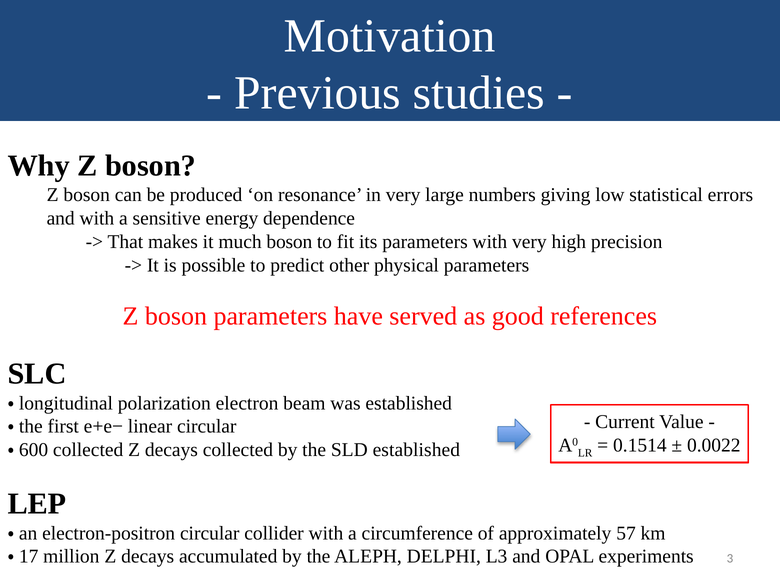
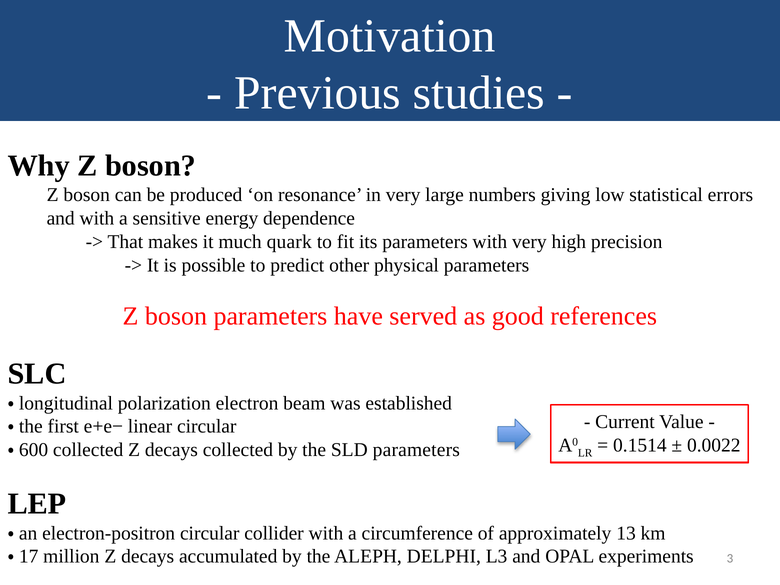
much boson: boson -> quark (289, 242)
SLD established: established -> parameters (416, 450)
57: 57 -> 13 (626, 533)
